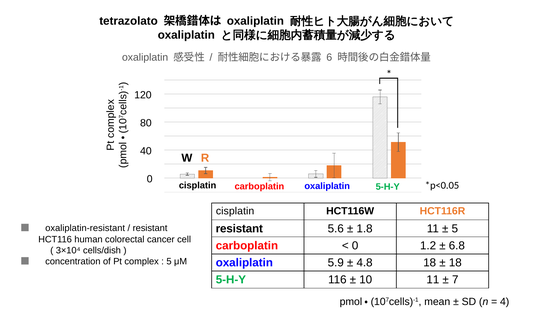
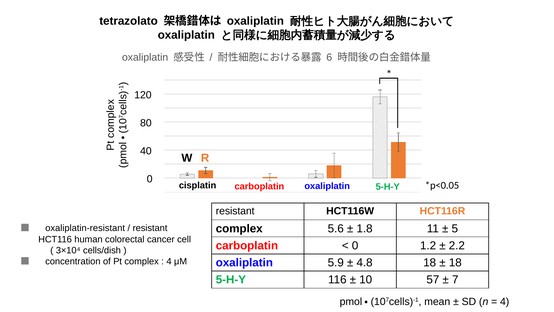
cisplatin: cisplatin -> resistant (235, 211)
resistant: resistant -> complex (239, 228)
6.8: 6.8 -> 2.2 (457, 245)
5: 5 -> 4 (169, 261)
10 11: 11 -> 57 (433, 279)
